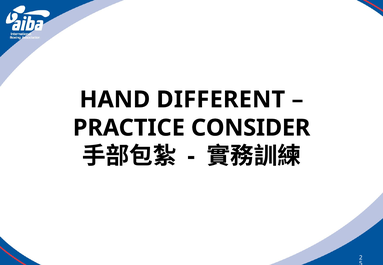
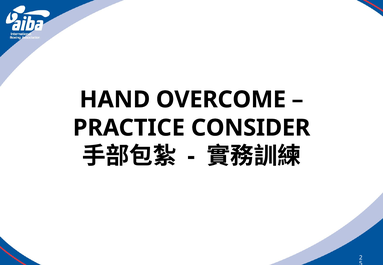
DIFFERENT: DIFFERENT -> OVERCOME (221, 100)
